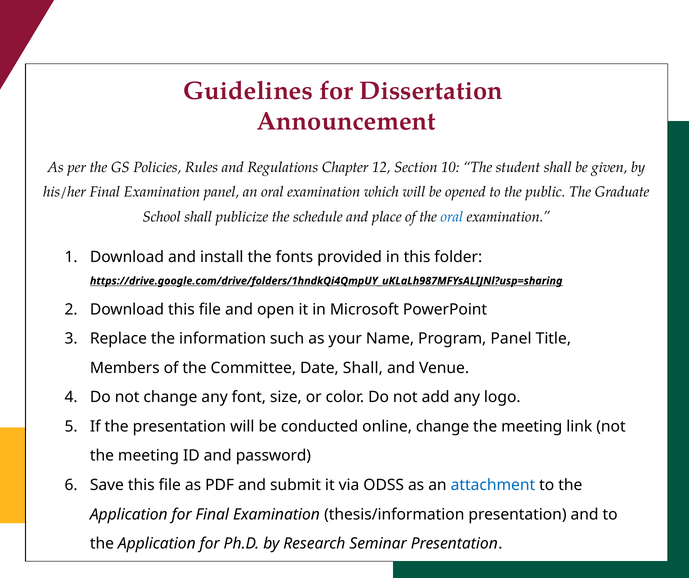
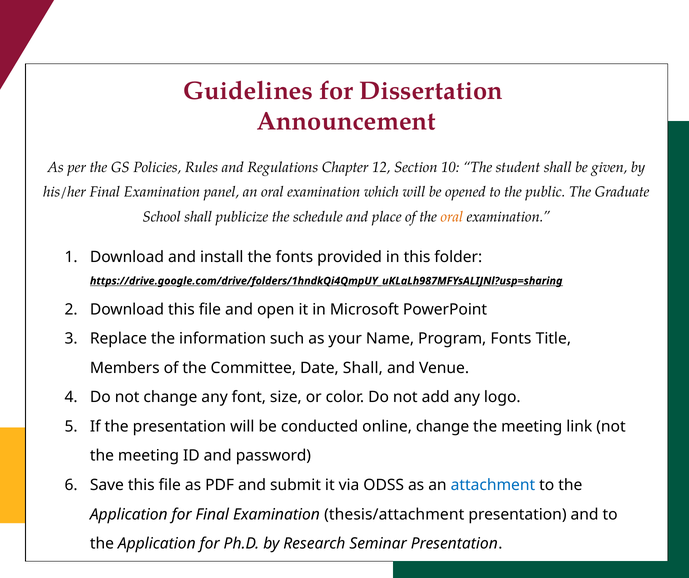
oral colour: blue -> orange (452, 217)
Program Panel: Panel -> Fonts (511, 338)
thesis/information: thesis/information -> thesis/attachment (394, 514)
